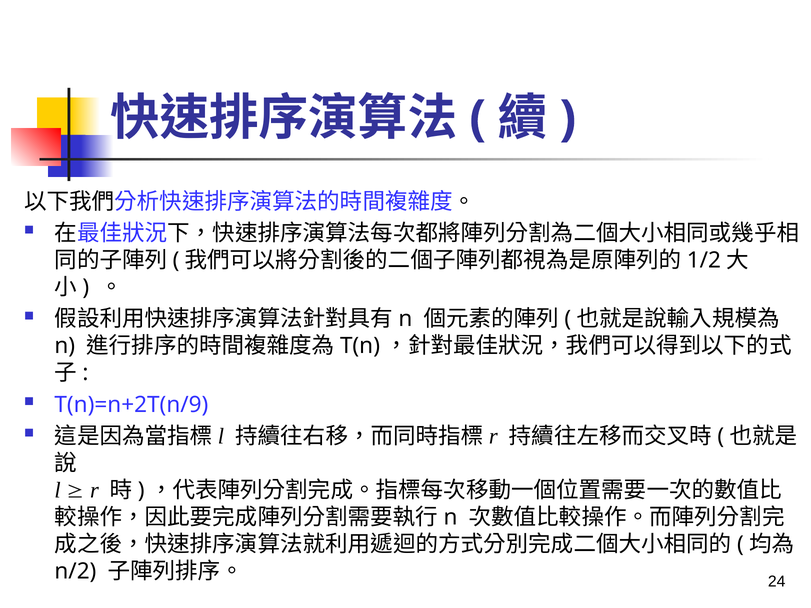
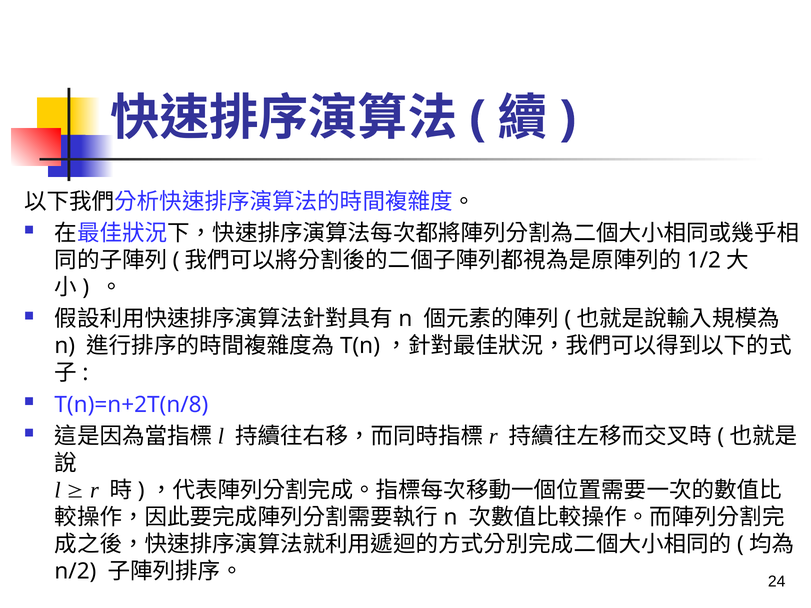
T(n)=n+2T(n/9: T(n)=n+2T(n/9 -> T(n)=n+2T(n/8 (131, 405)
